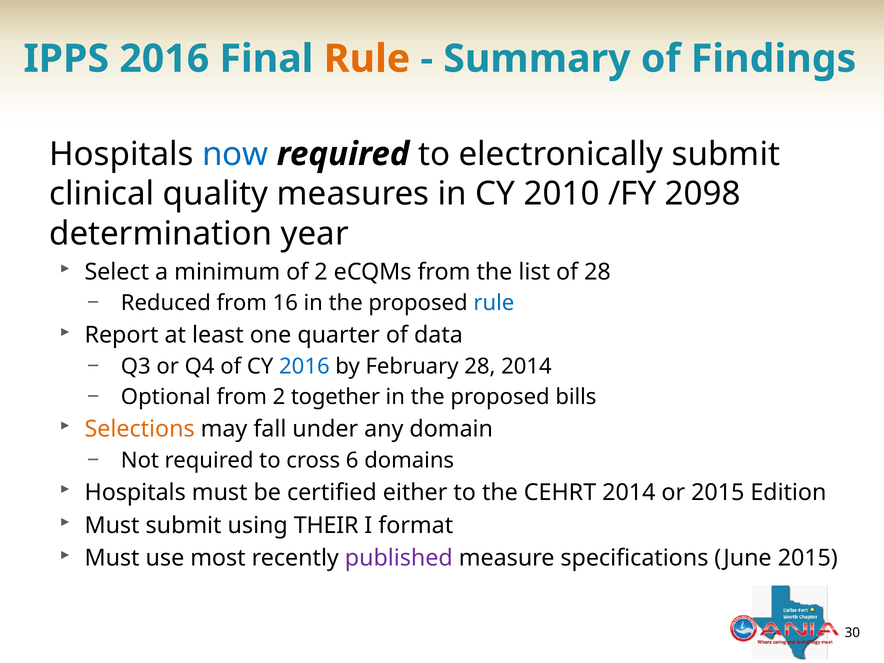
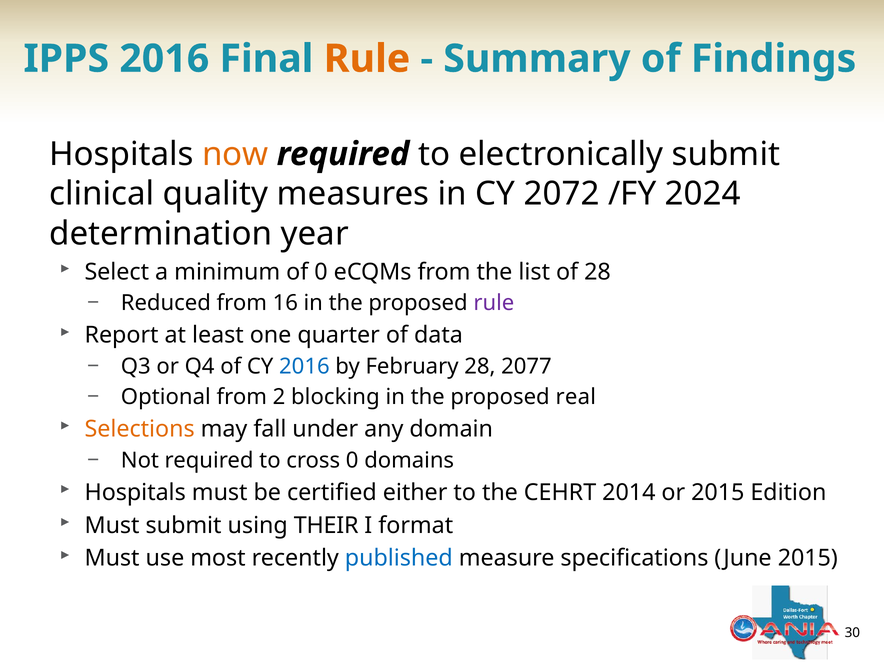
now colour: blue -> orange (235, 154)
2010: 2010 -> 2072 (562, 194)
2098: 2098 -> 2024 (703, 194)
of 2: 2 -> 0 (321, 272)
rule colour: blue -> purple (494, 303)
28 2014: 2014 -> 2077 (526, 366)
together: together -> blocking (335, 397)
bills: bills -> real (576, 397)
cross 6: 6 -> 0 (352, 460)
published colour: purple -> blue (399, 558)
